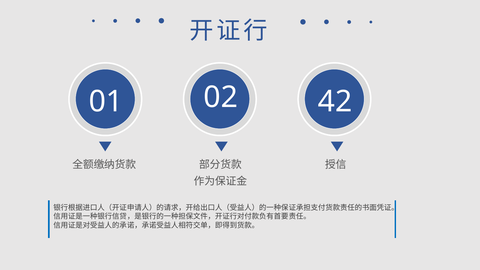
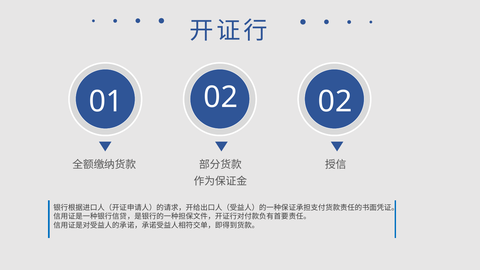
02 42: 42 -> 02 (335, 101)
